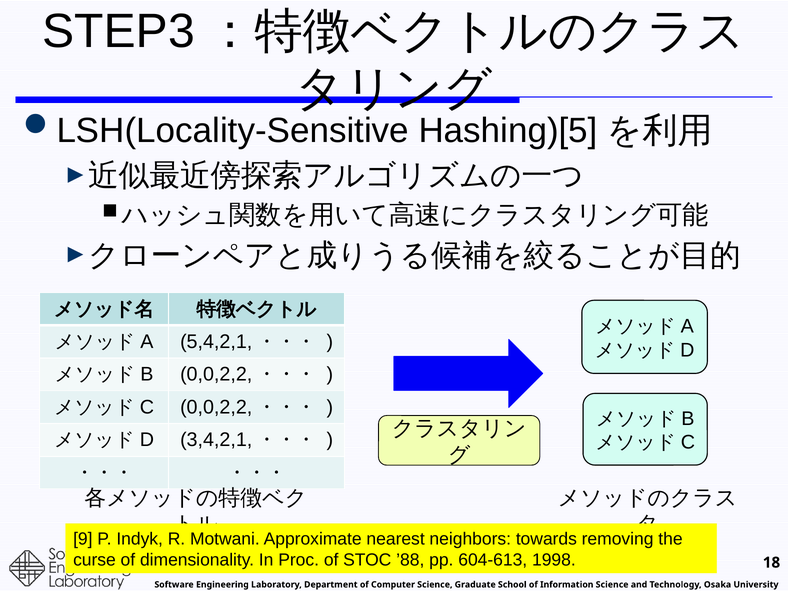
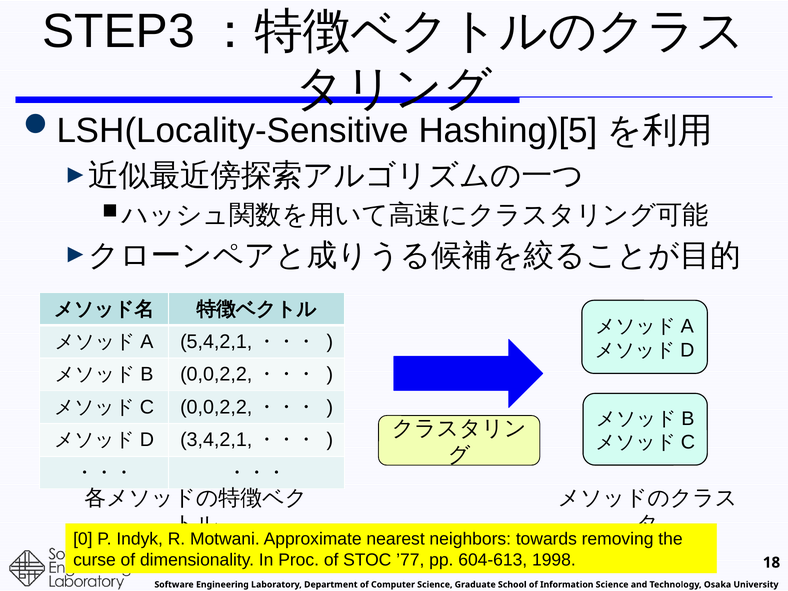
9: 9 -> 0 (83, 539)
’88: ’88 -> ’77 (410, 560)
